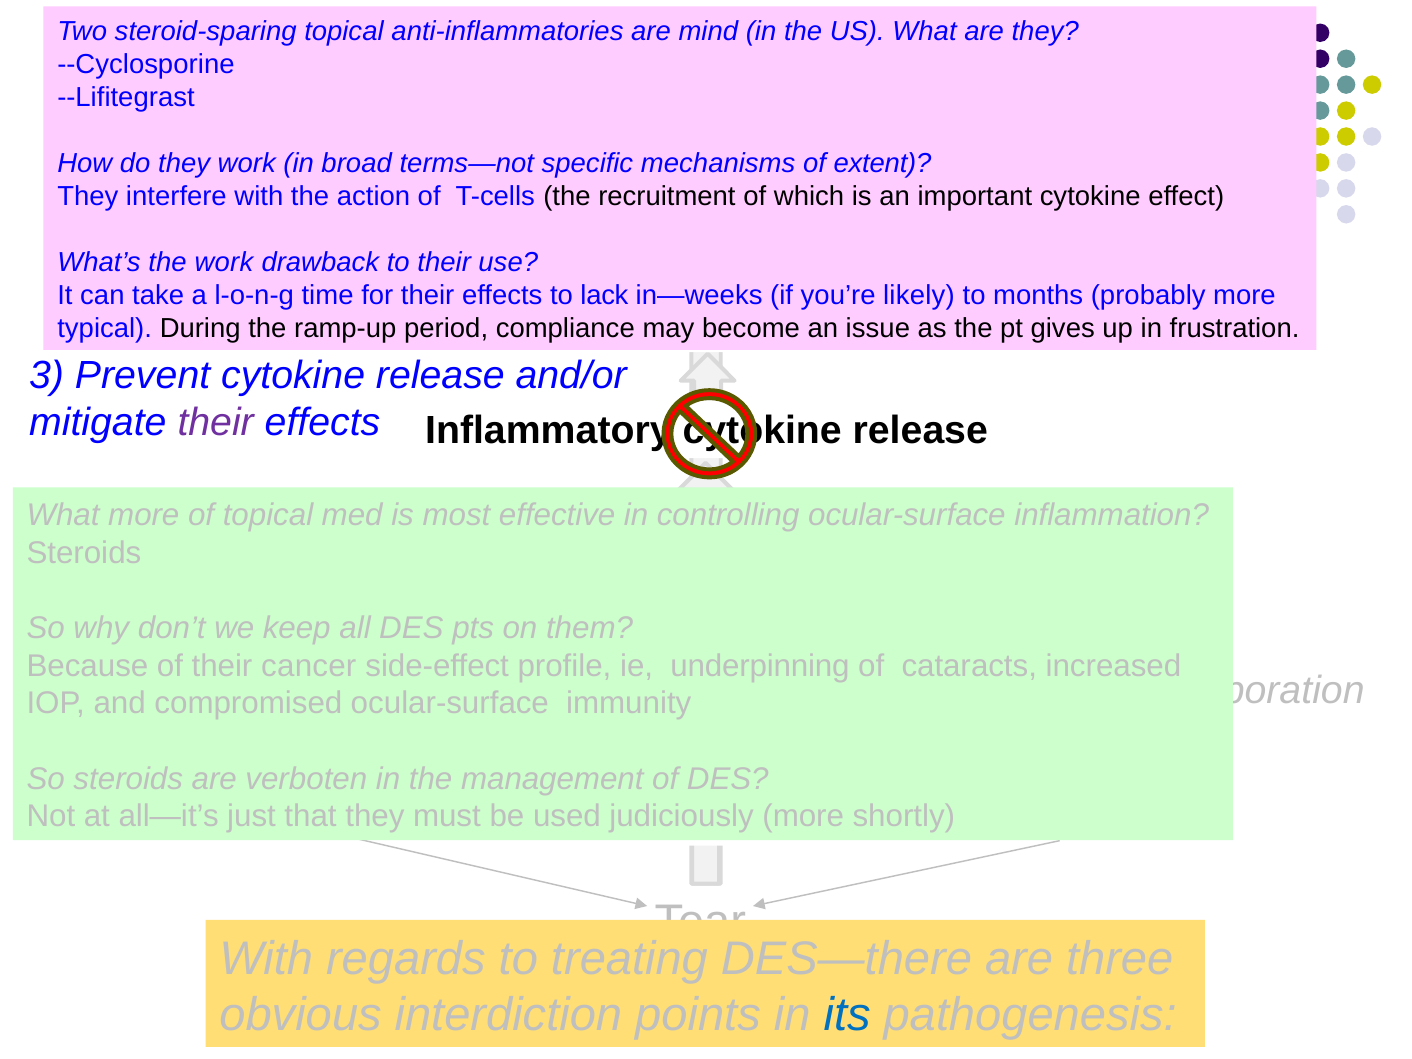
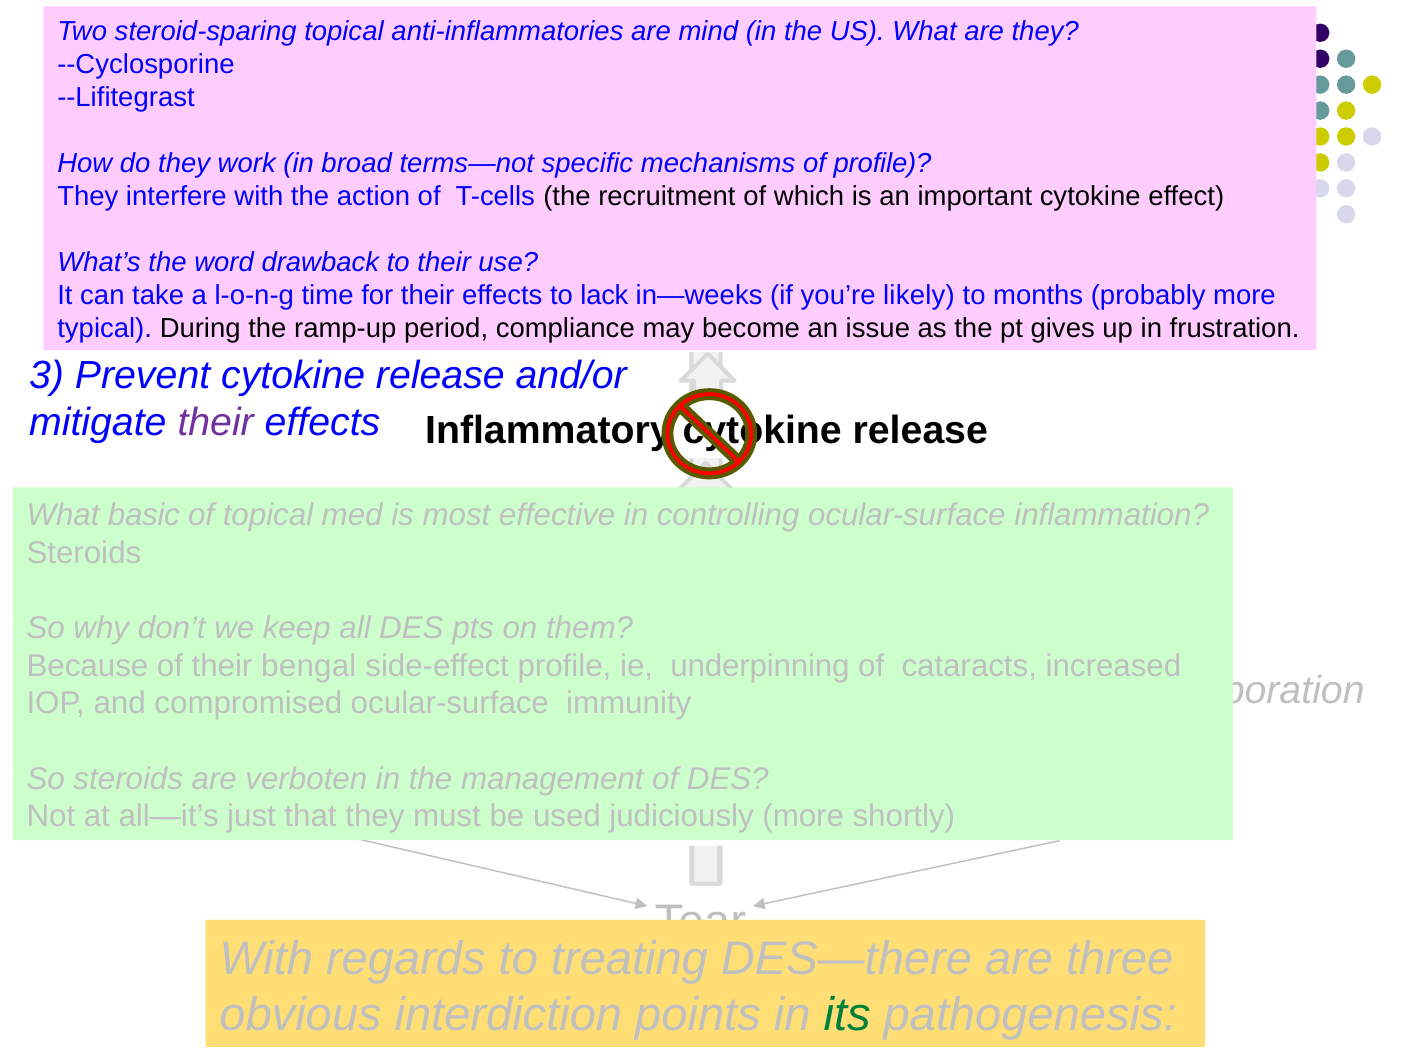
of extent: extent -> profile (883, 164)
the work: work -> word (224, 262)
What more: more -> basic (144, 515)
cancer: cancer -> bengal (309, 666)
its colour: blue -> green (847, 1015)
